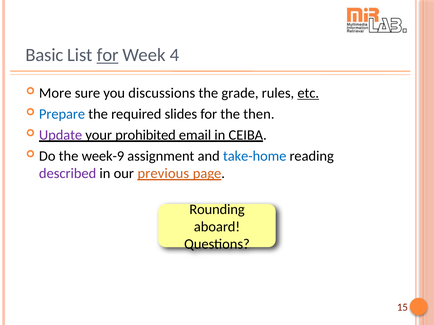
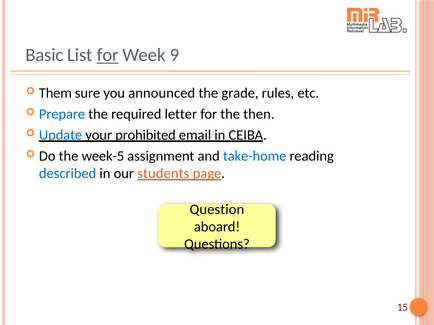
4: 4 -> 9 (175, 55)
More: More -> Them (55, 93)
discussions: discussions -> announced (162, 93)
etc underline: present -> none (308, 93)
slides: slides -> letter (181, 114)
Update colour: purple -> blue (61, 135)
week-9: week-9 -> week-5 (103, 156)
described colour: purple -> blue (68, 174)
previous: previous -> students (163, 174)
Rounding: Rounding -> Question (217, 210)
